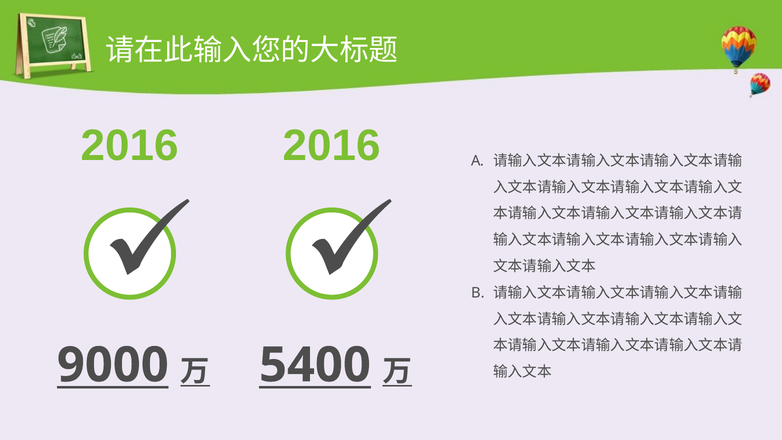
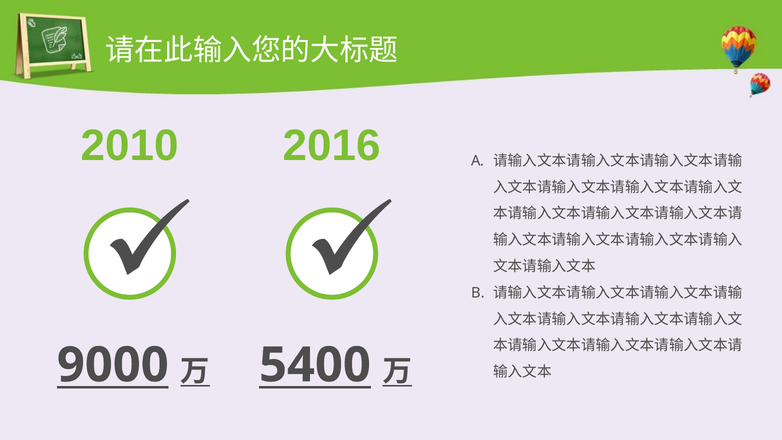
2016: 2016 -> 2010 (130, 146)
